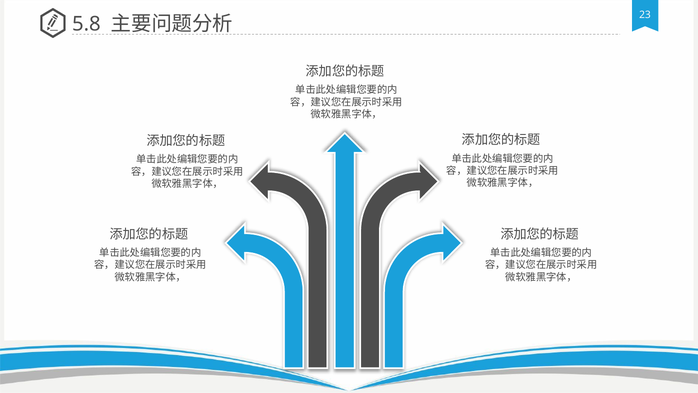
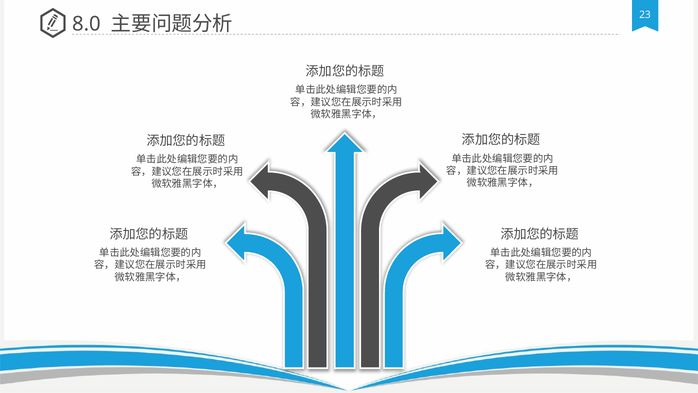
5.8: 5.8 -> 8.0 (86, 24)
